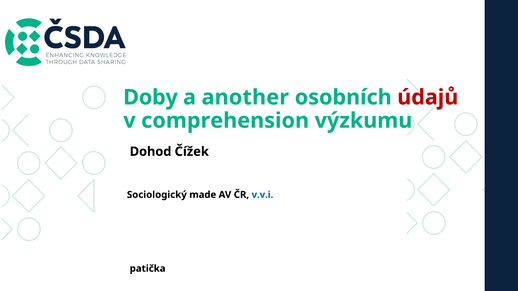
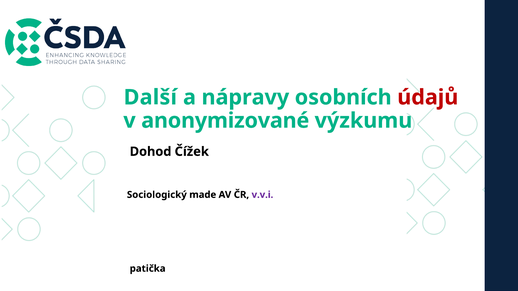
Doby: Doby -> Další (150, 97)
another: another -> nápravy (245, 97)
comprehension: comprehension -> anonymizované (225, 121)
v.v.i colour: blue -> purple (262, 195)
